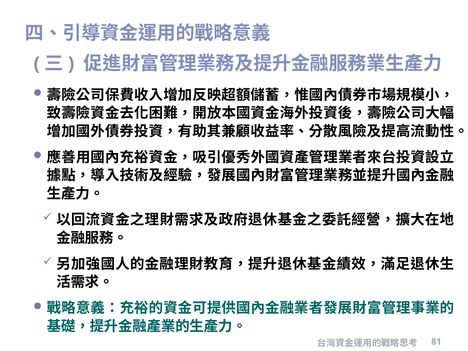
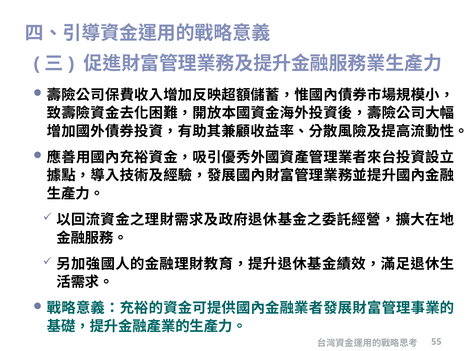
81: 81 -> 55 (436, 342)
